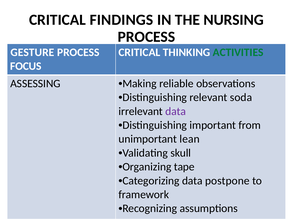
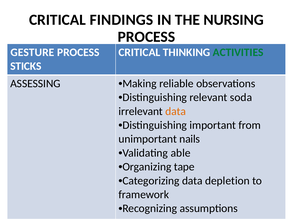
FOCUS: FOCUS -> STICKS (26, 66)
data colour: purple -> orange (176, 112)
lean: lean -> nails (190, 140)
skull: skull -> able (181, 153)
postpone: postpone -> depletion (227, 181)
